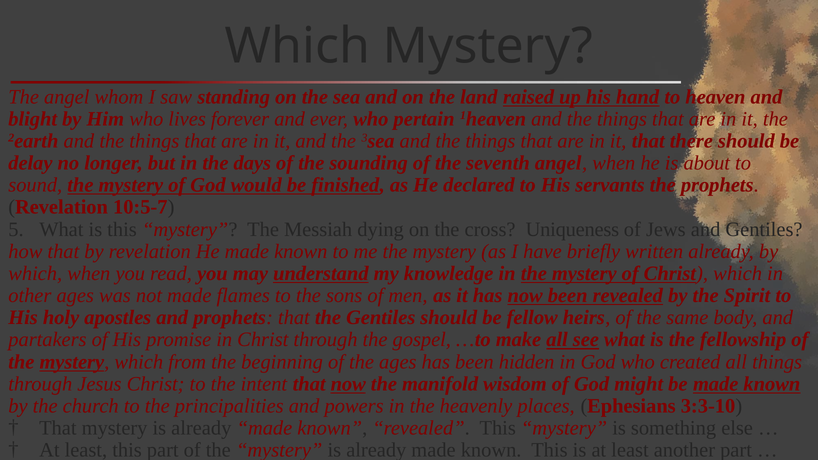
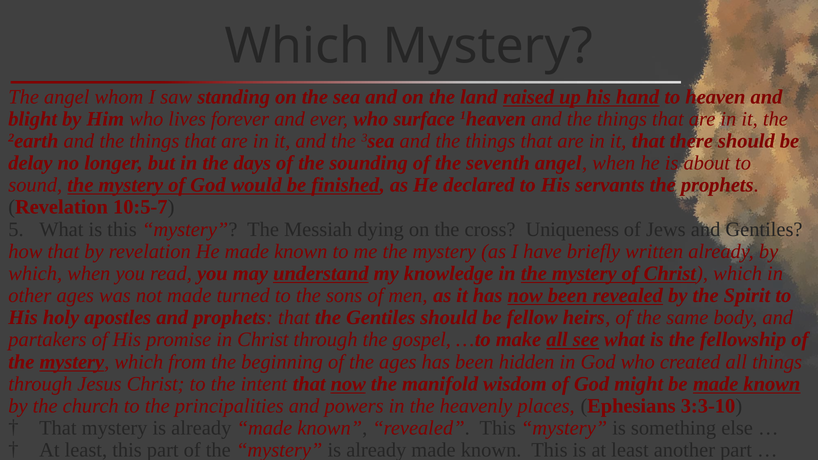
pertain: pertain -> surface (424, 119)
flames: flames -> turned (243, 296)
